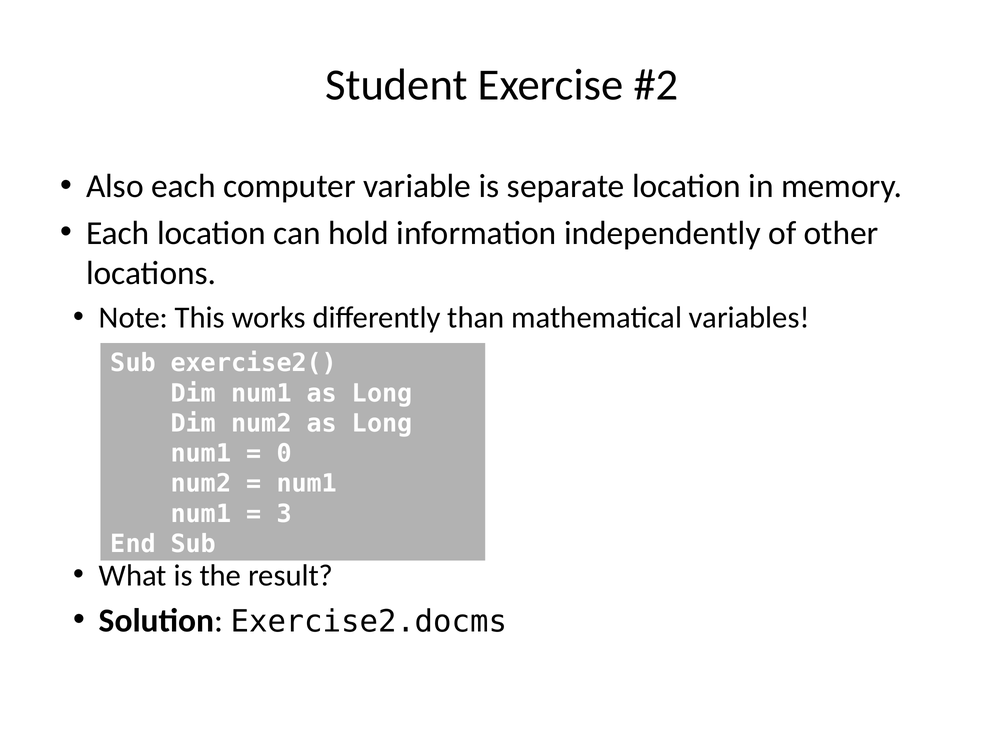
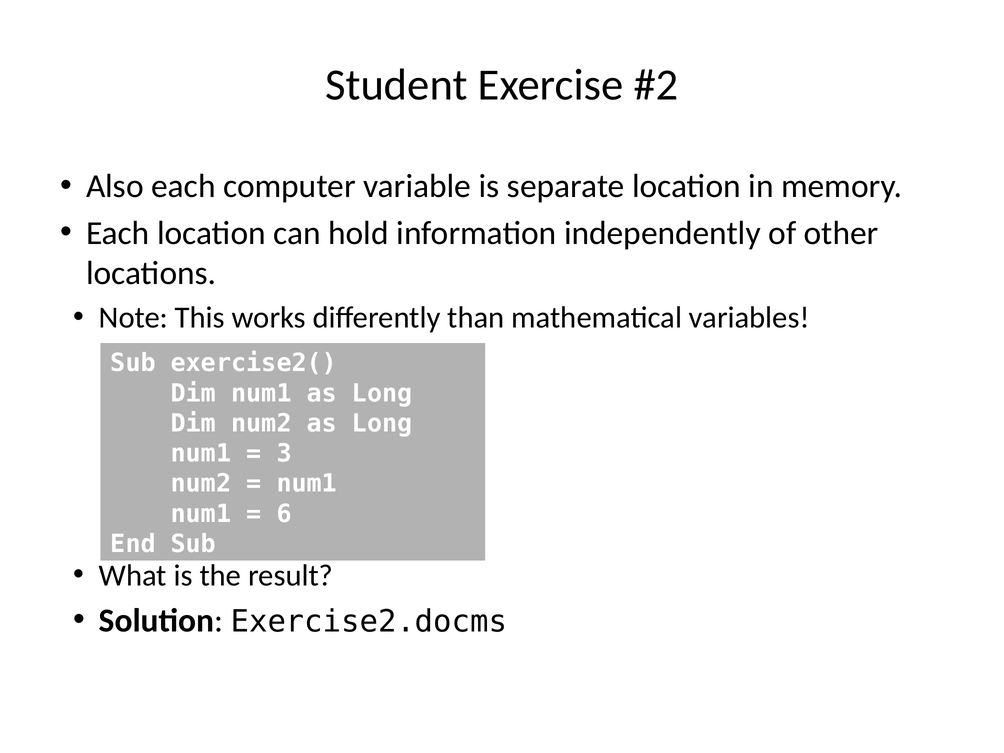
0: 0 -> 3 (284, 454)
3: 3 -> 6 (284, 514)
